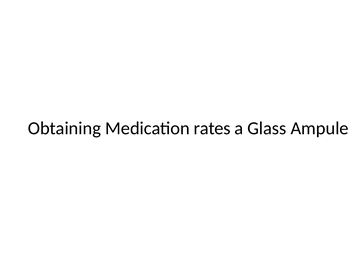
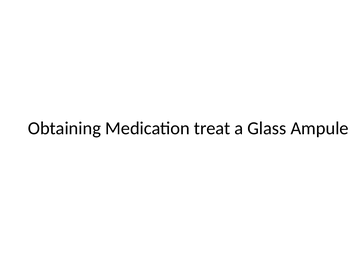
rates: rates -> treat (212, 128)
